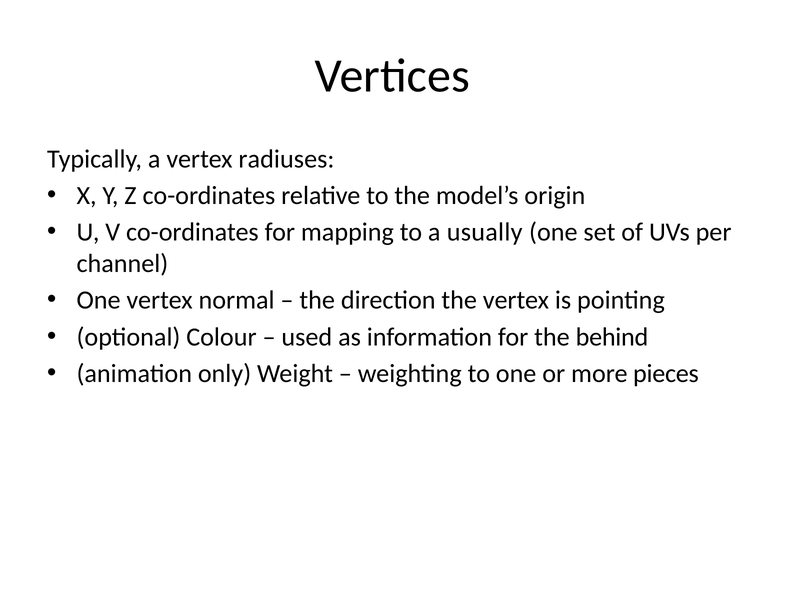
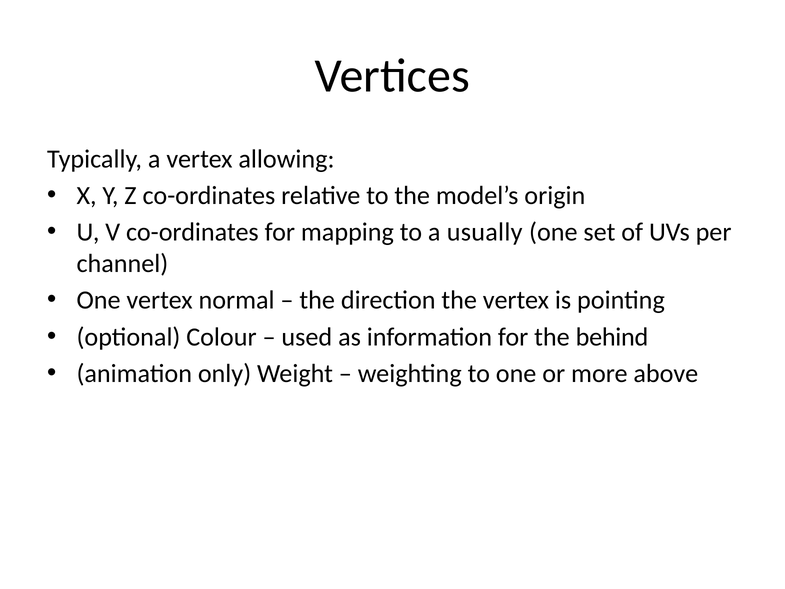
radiuses: radiuses -> allowing (286, 159)
pieces: pieces -> above (666, 373)
